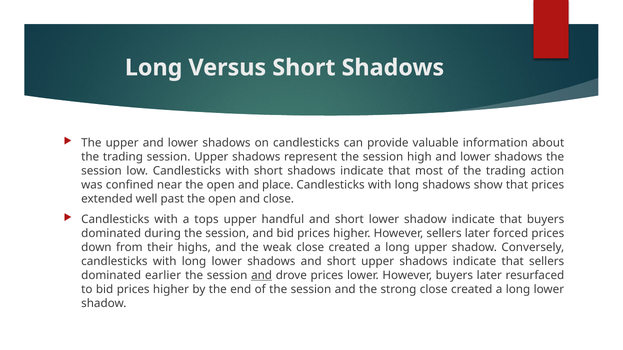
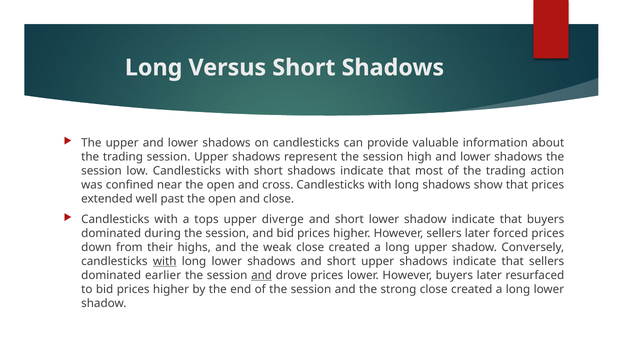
place: place -> cross (278, 185)
handful: handful -> diverge (283, 220)
with underline: none -> present (165, 262)
